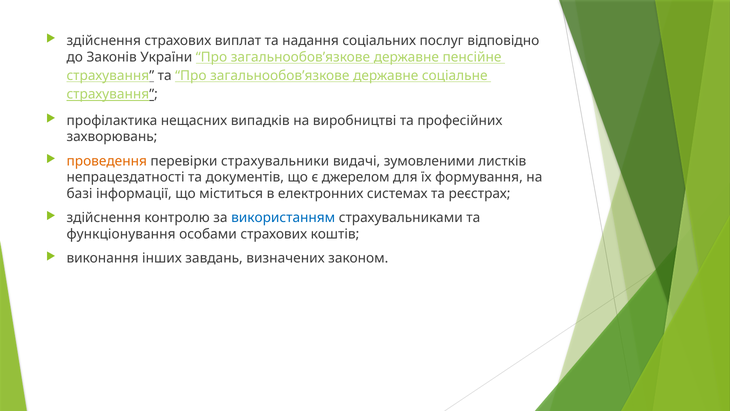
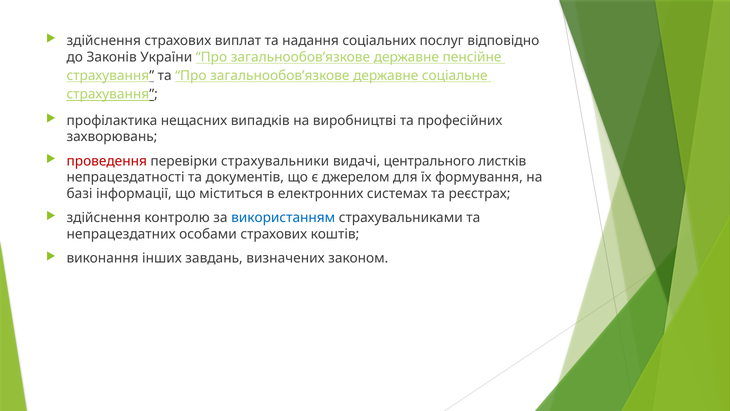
проведення colour: orange -> red (107, 161)
зумовленими: зумовленими -> центрального (429, 161)
функціонування: функціонування -> непрацездатних (121, 234)
